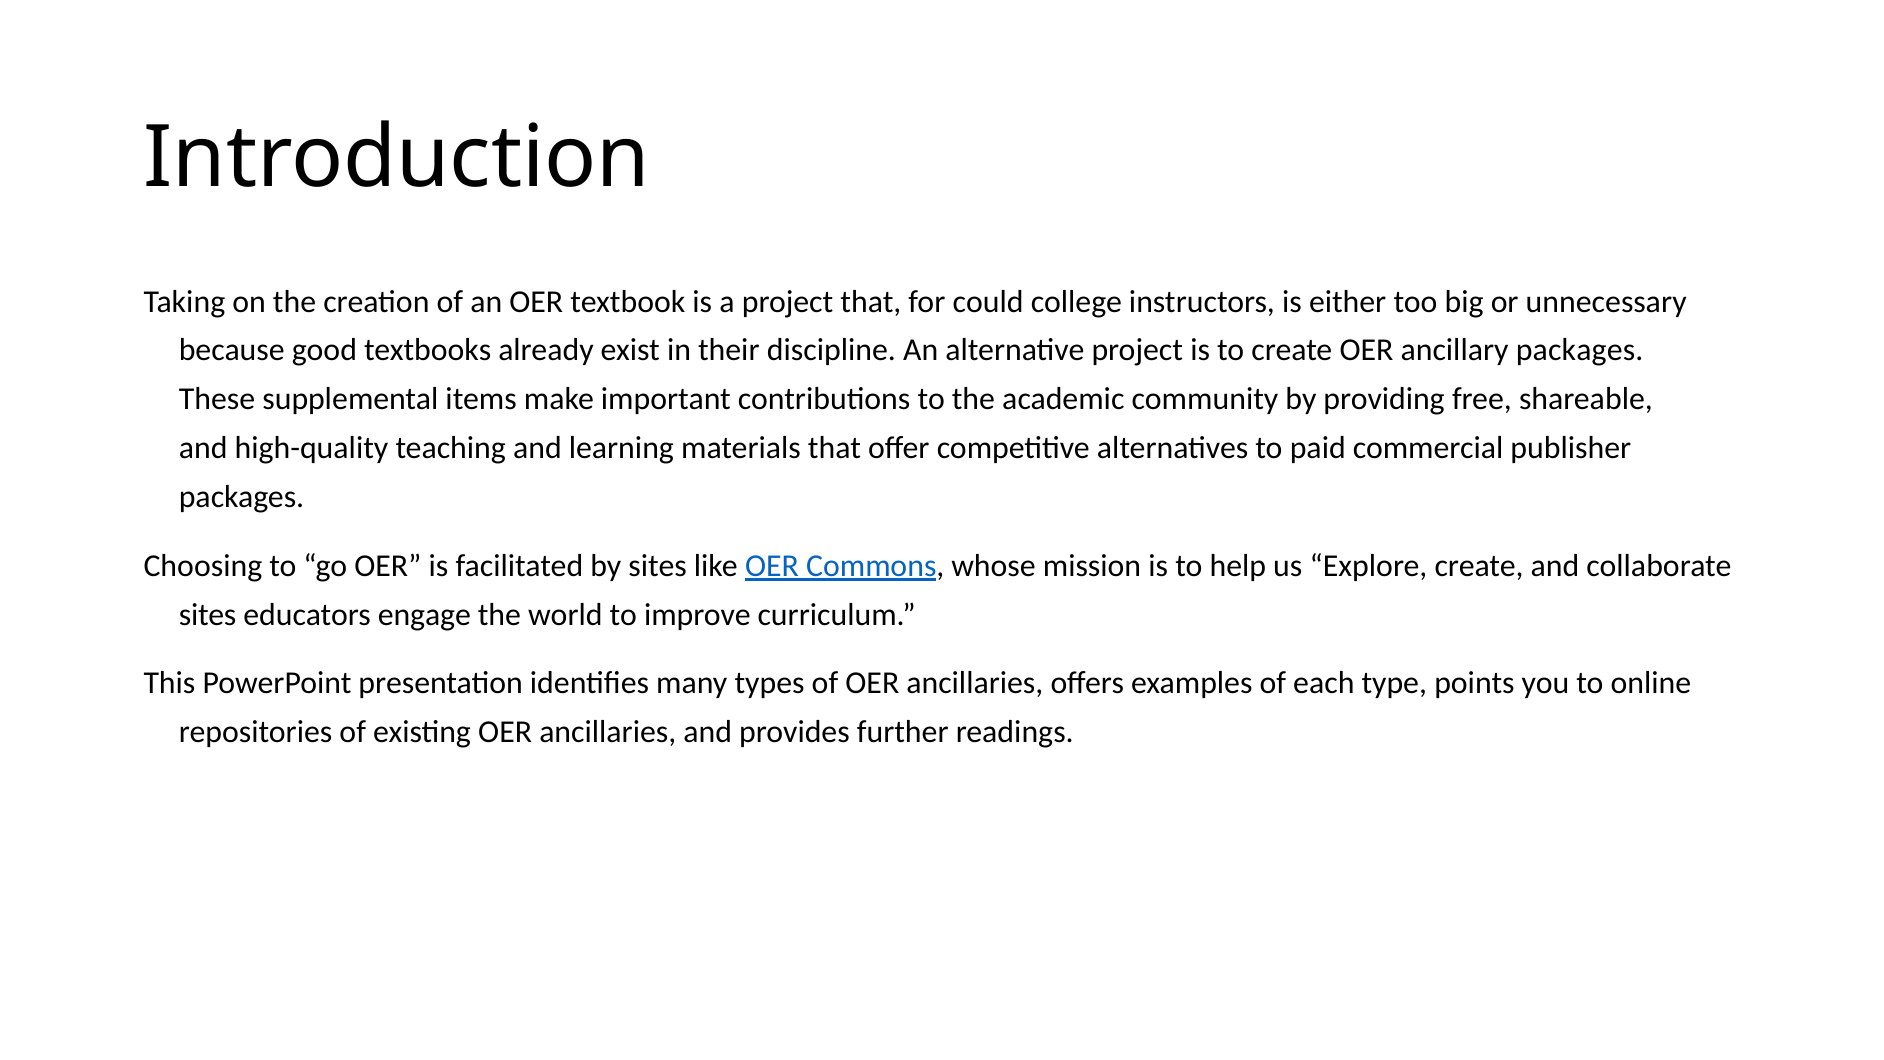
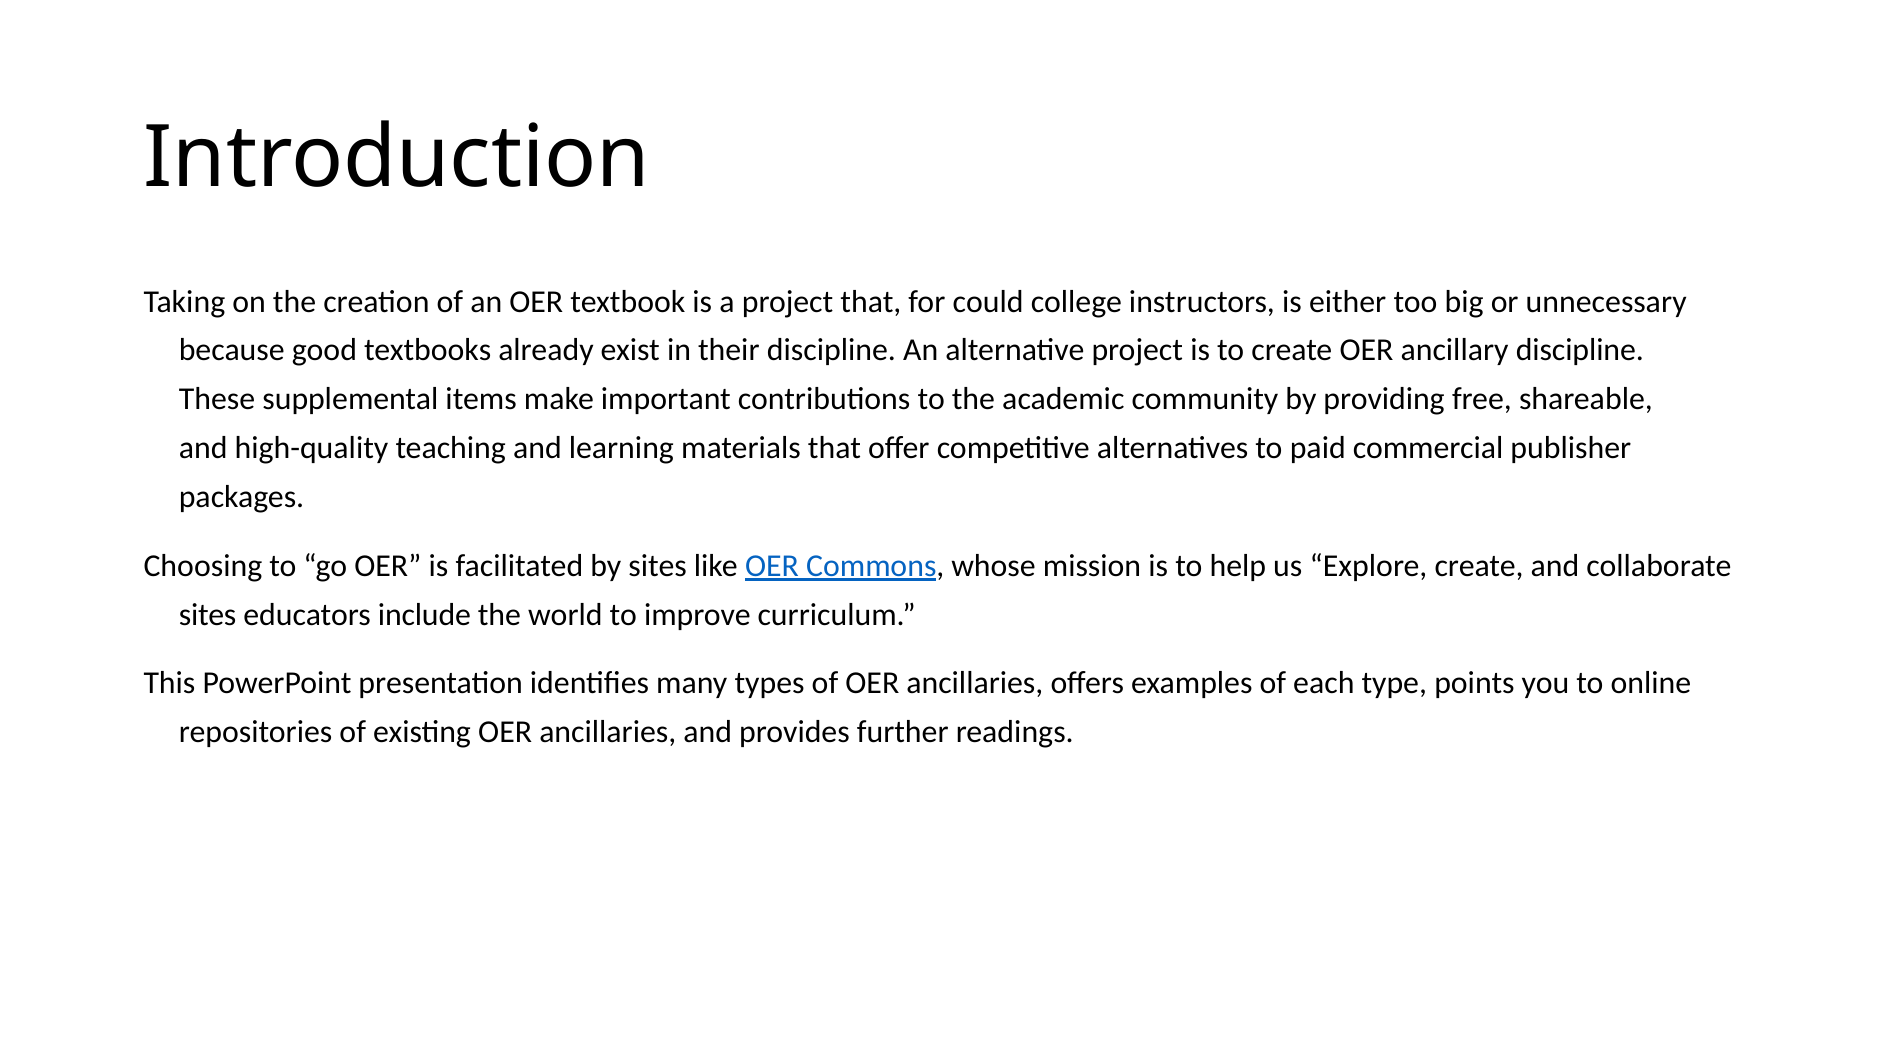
ancillary packages: packages -> discipline (1580, 350)
engage: engage -> include (424, 614)
